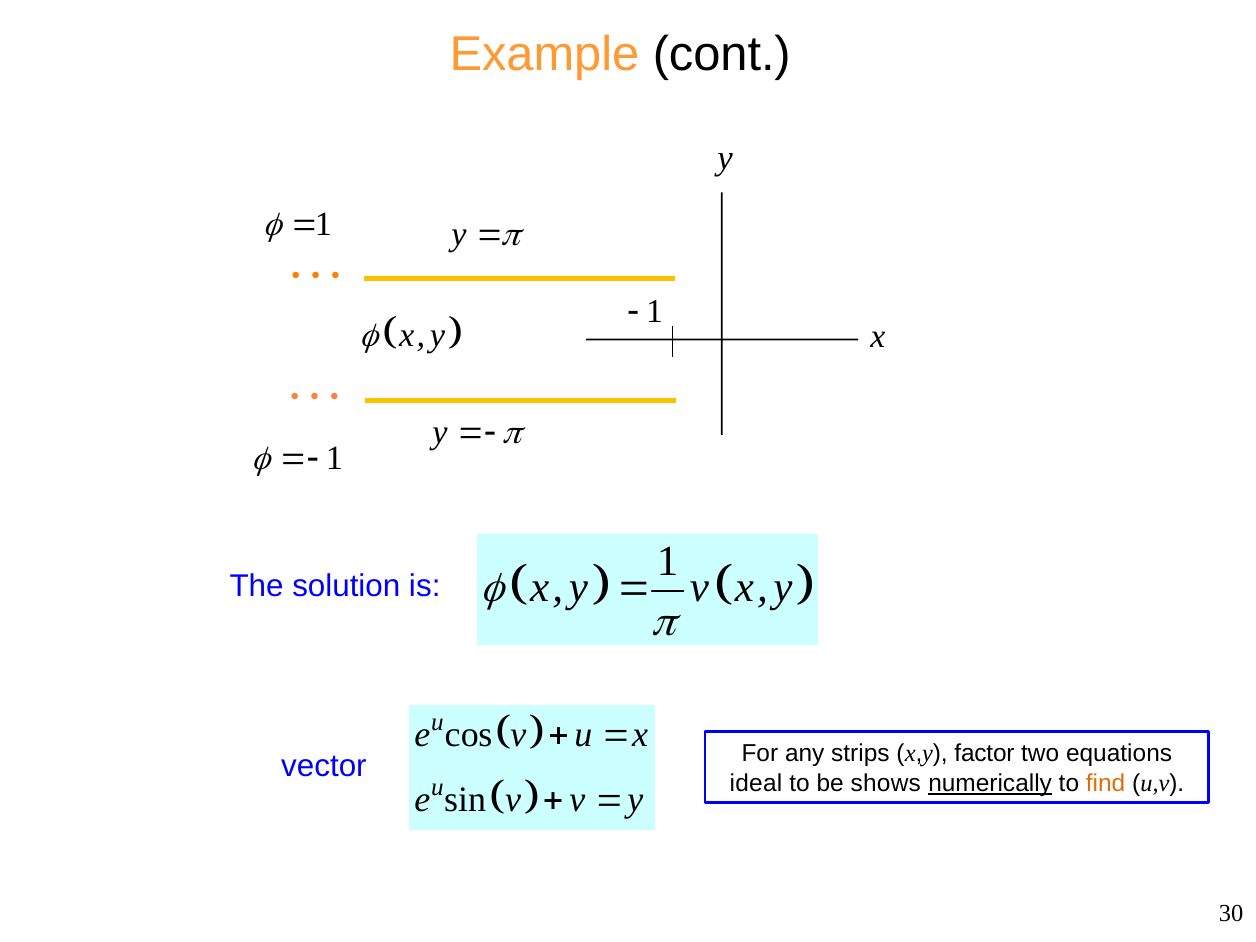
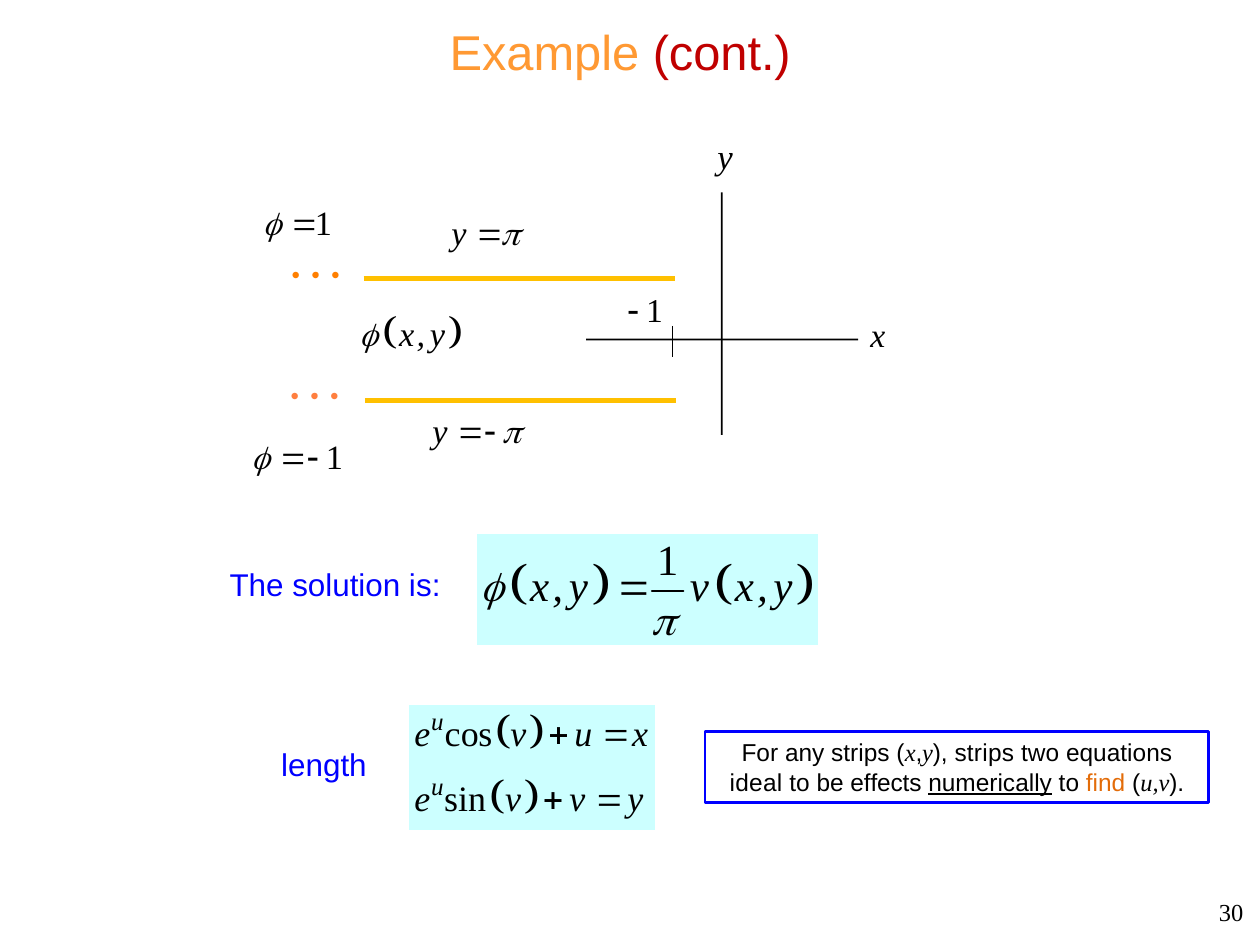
cont colour: black -> red (722, 54)
x,y factor: factor -> strips (984, 754)
vector: vector -> length (324, 766)
shows: shows -> effects (886, 783)
